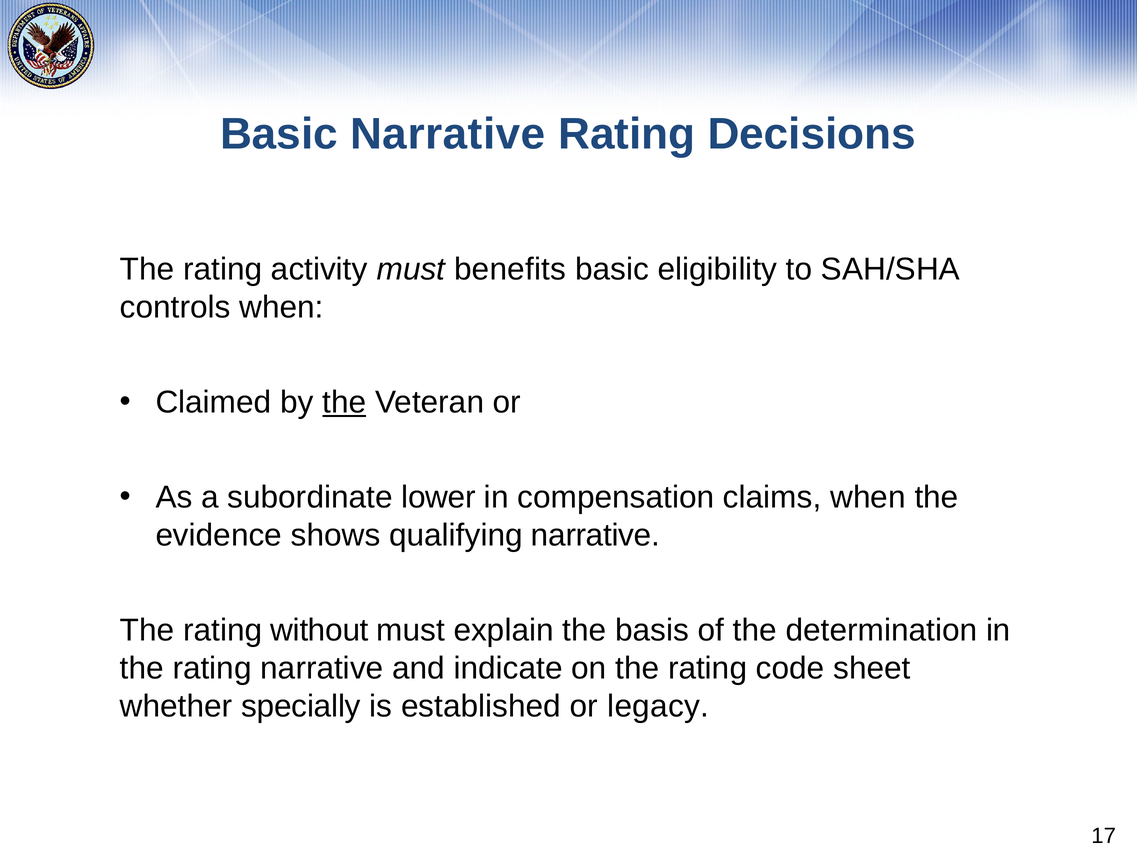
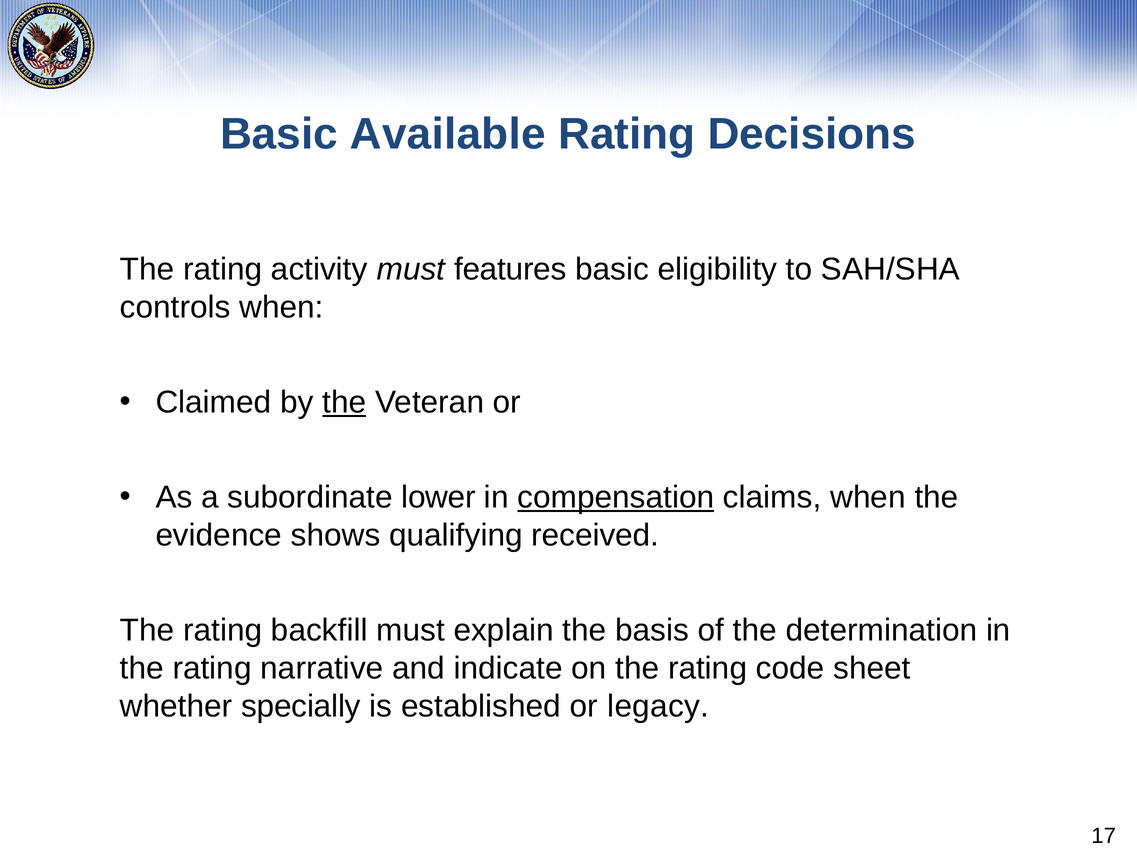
Basic Narrative: Narrative -> Available (448, 134)
benefits: benefits -> features (510, 269)
compensation underline: none -> present (616, 497)
qualifying narrative: narrative -> received (595, 535)
without: without -> backfill (319, 630)
